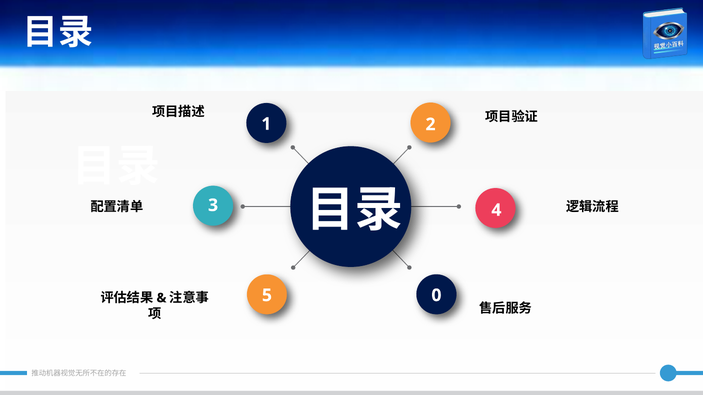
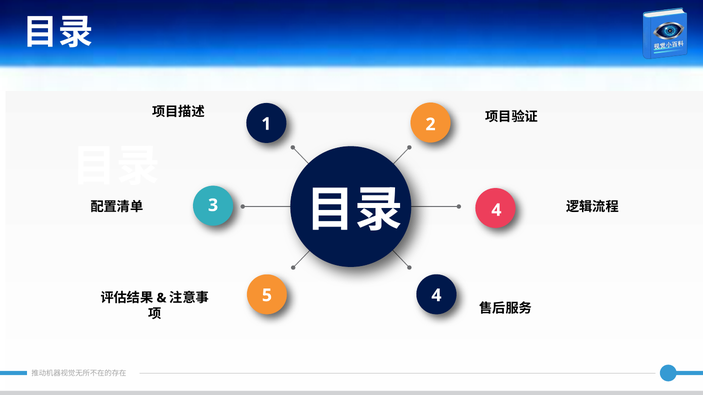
5 0: 0 -> 4 (436, 296)
